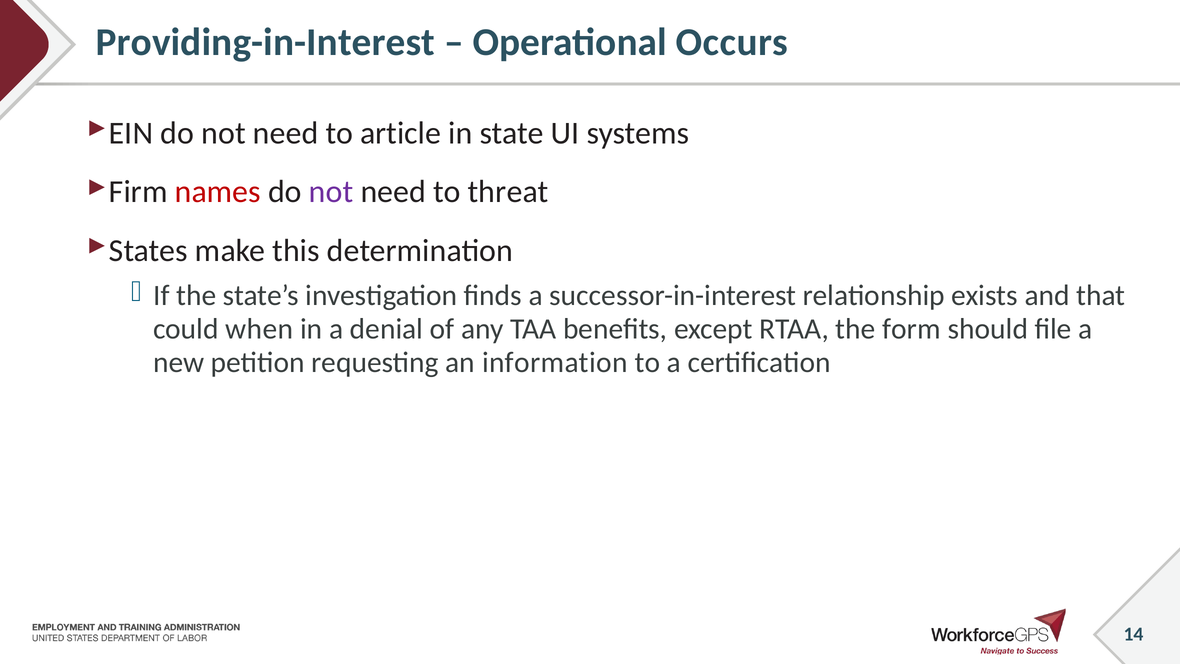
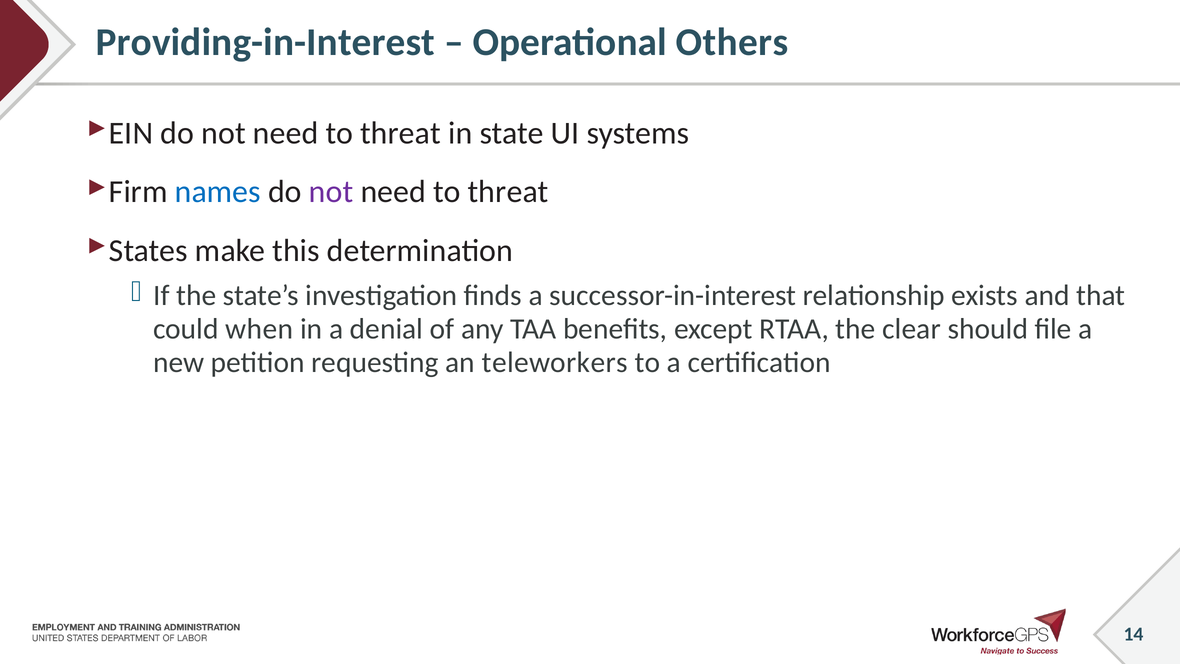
Occurs: Occurs -> Others (732, 42)
article: article -> threat (401, 133)
names colour: red -> blue (218, 192)
form: form -> clear (911, 329)
information: information -> teleworkers (555, 363)
